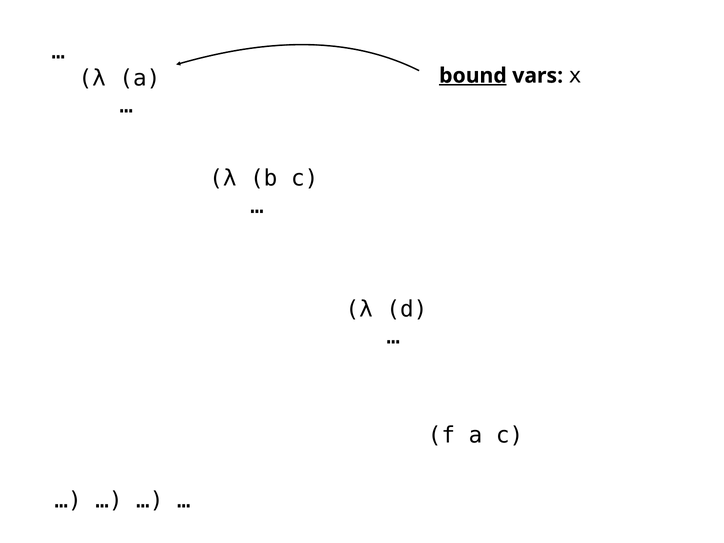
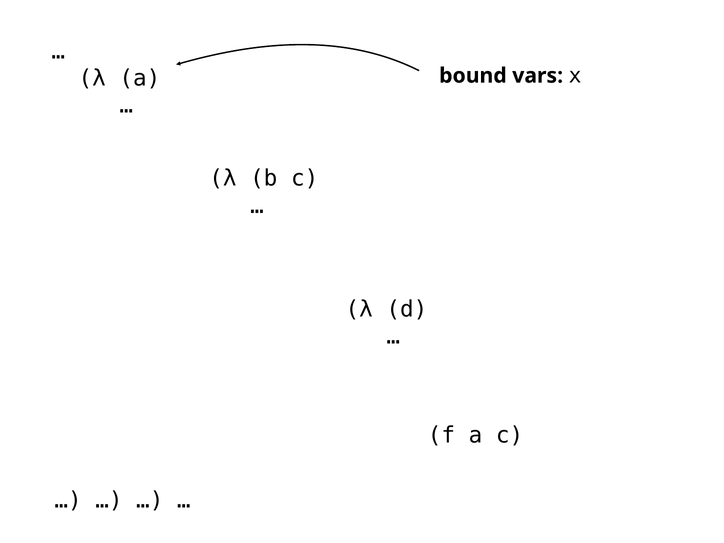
bound underline: present -> none (473, 76)
